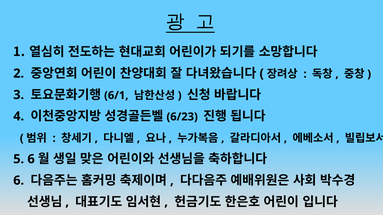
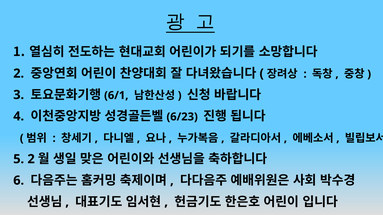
5 6: 6 -> 2 (31, 159)
